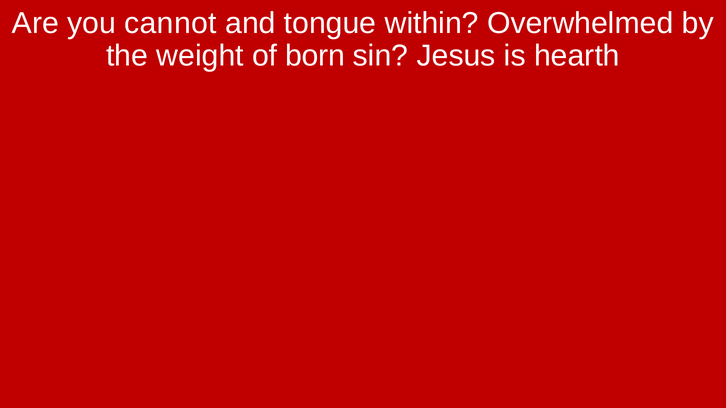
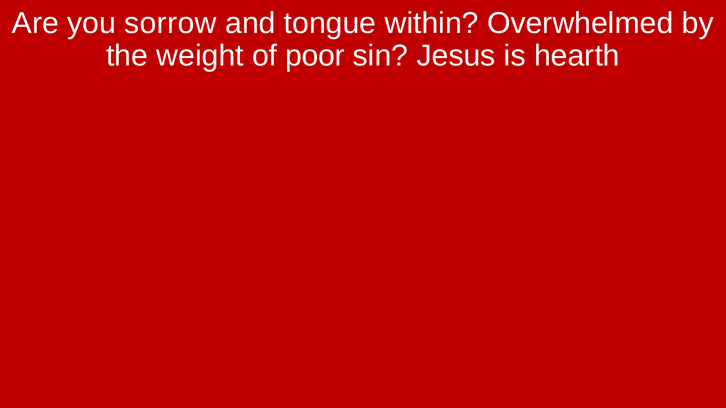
cannot: cannot -> sorrow (170, 23)
born: born -> poor (315, 56)
